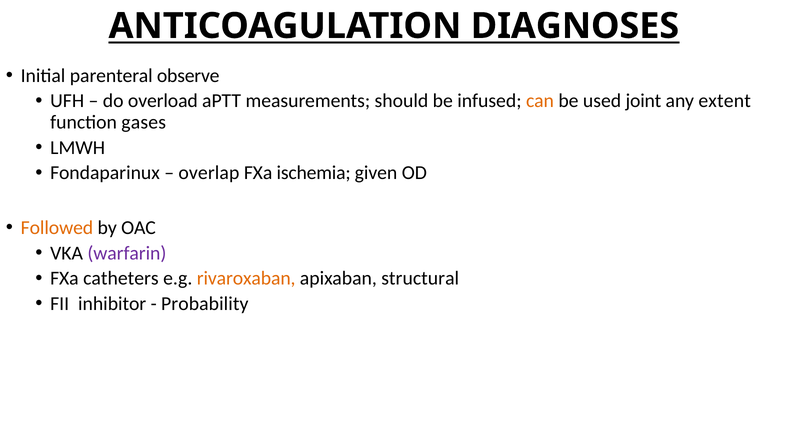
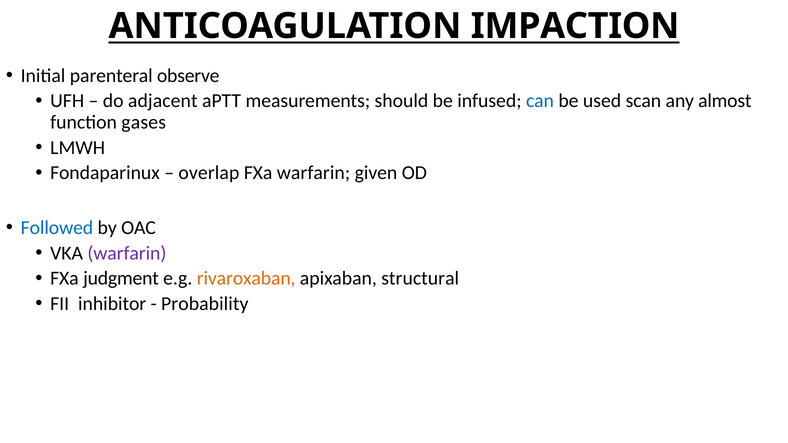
DIAGNOSES: DIAGNOSES -> IMPACTION (575, 26)
overload: overload -> adjacent (163, 101)
can colour: orange -> blue (540, 101)
joint: joint -> scan (643, 101)
extent: extent -> almost (725, 101)
FXa ischemia: ischemia -> warfarin (313, 173)
Followed colour: orange -> blue (57, 228)
catheters: catheters -> judgment (121, 279)
